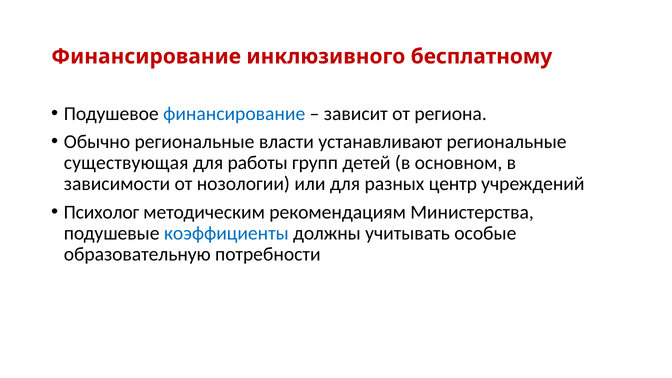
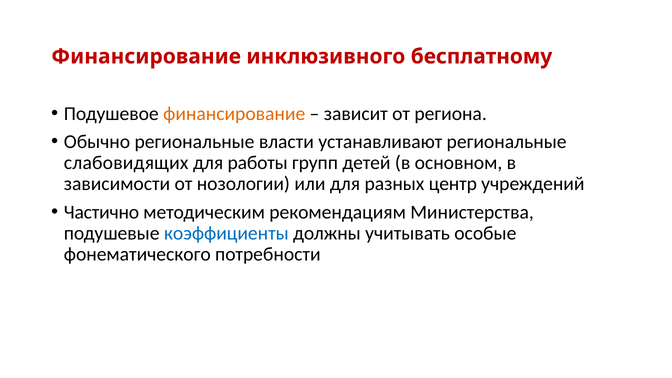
финансирование colour: blue -> orange (234, 114)
существующая: существующая -> слабовидящих (126, 163)
Психолог: Психолог -> Частично (102, 212)
образовательную: образовательную -> фонематического (137, 254)
